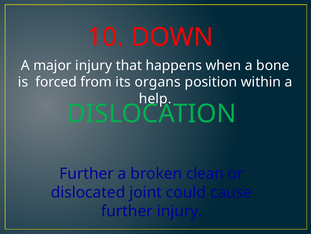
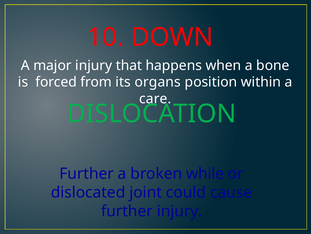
help: help -> care (155, 98)
clean: clean -> while (205, 173)
